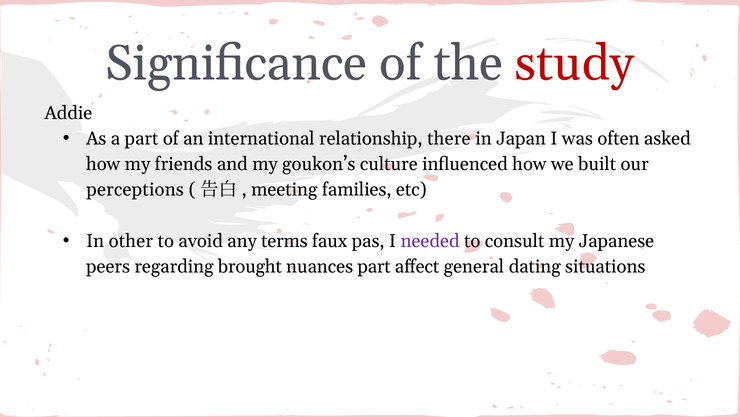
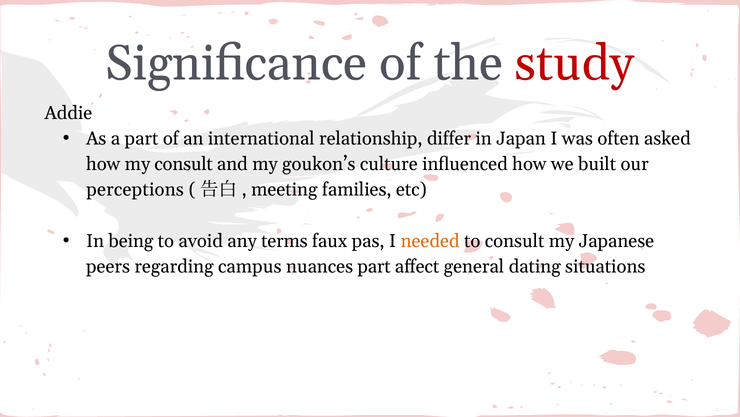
there: there -> differ (449, 138)
my friends: friends -> consult (184, 164)
other: other -> being (131, 241)
needed colour: purple -> orange (430, 241)
brought: brought -> campus (250, 266)
